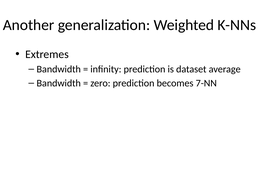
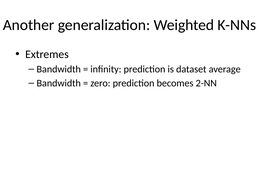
7-NN: 7-NN -> 2-NN (206, 83)
